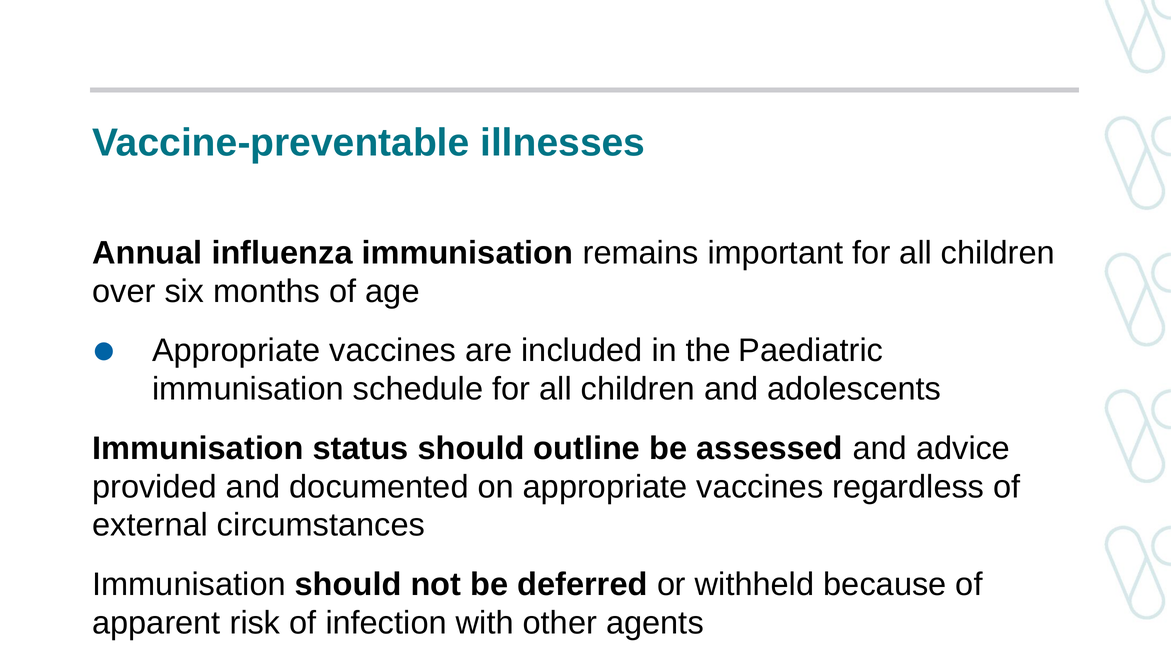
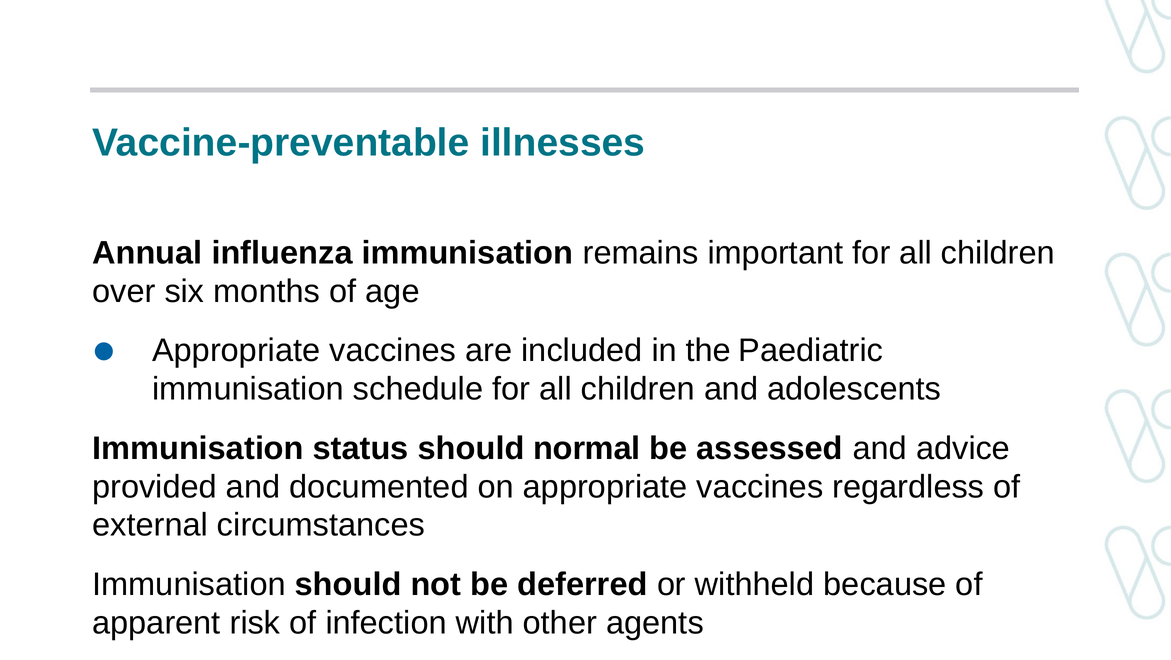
outline: outline -> normal (587, 448)
